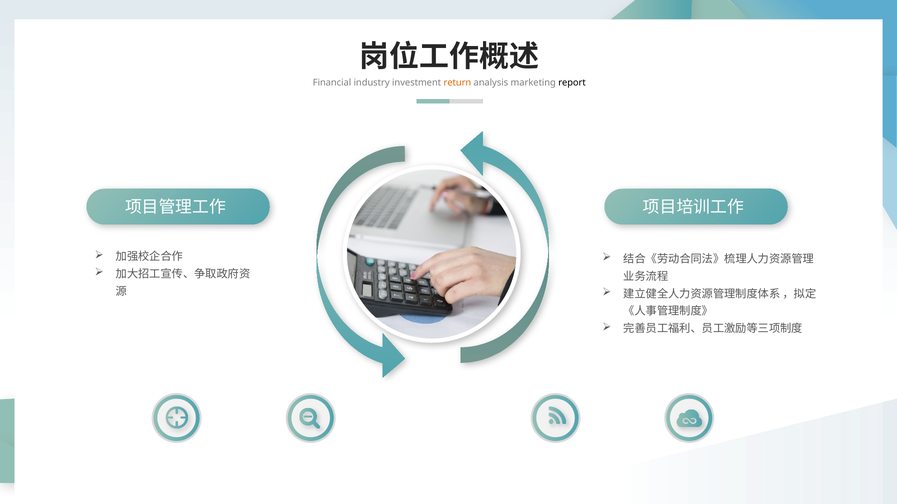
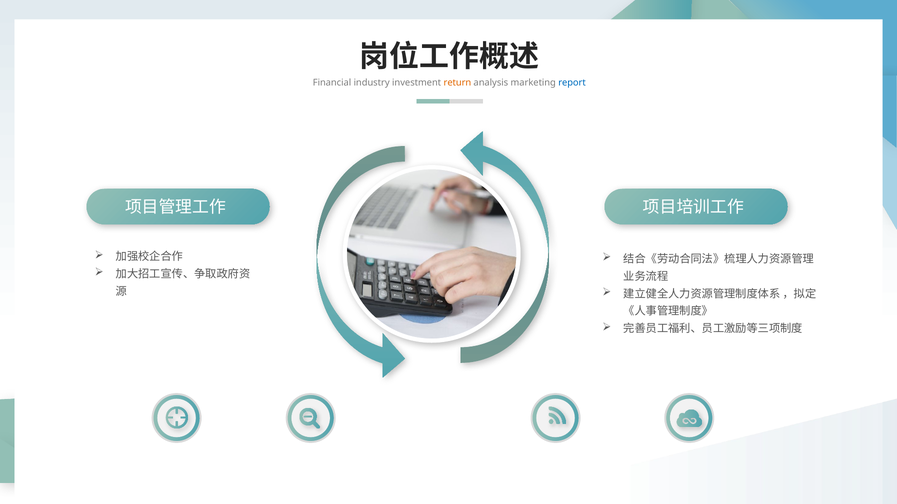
report colour: black -> blue (572, 83)
